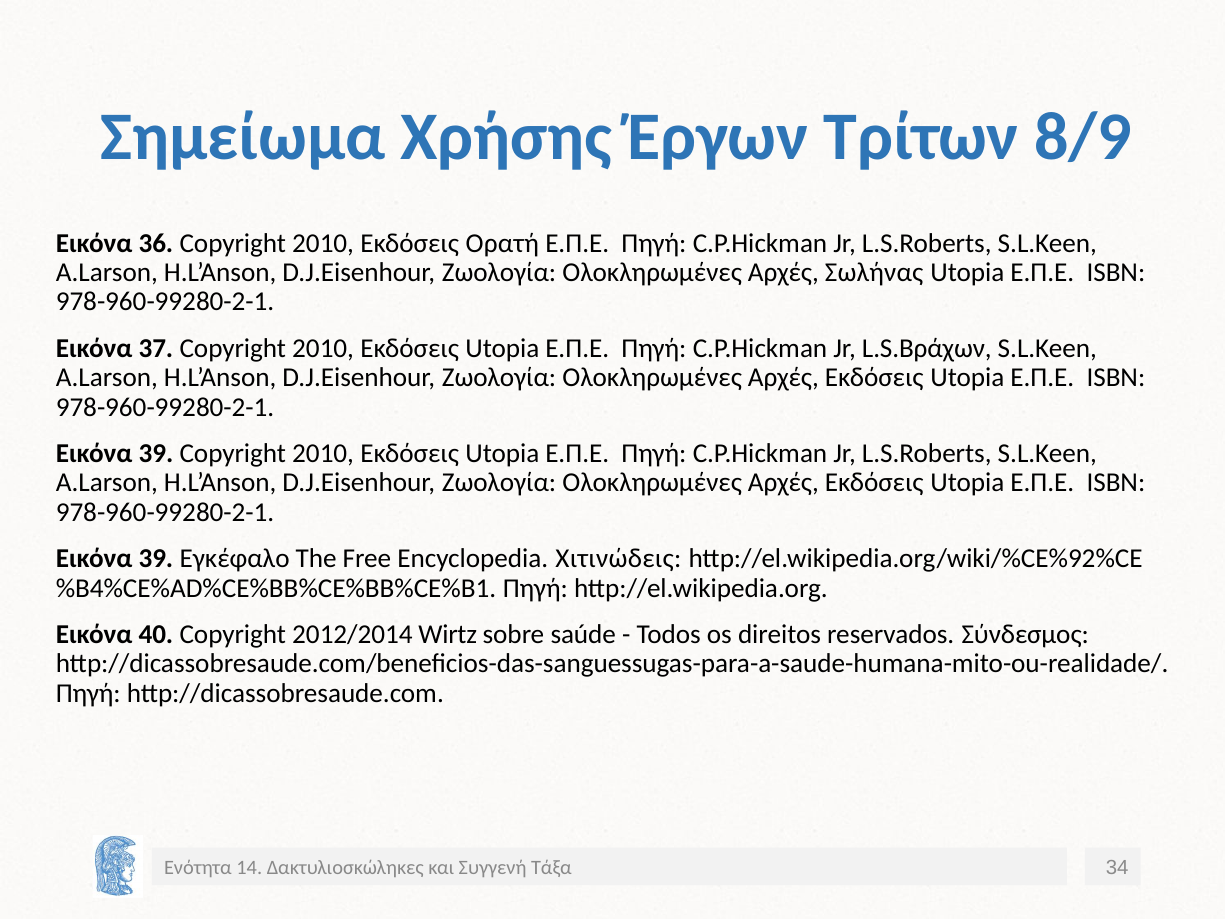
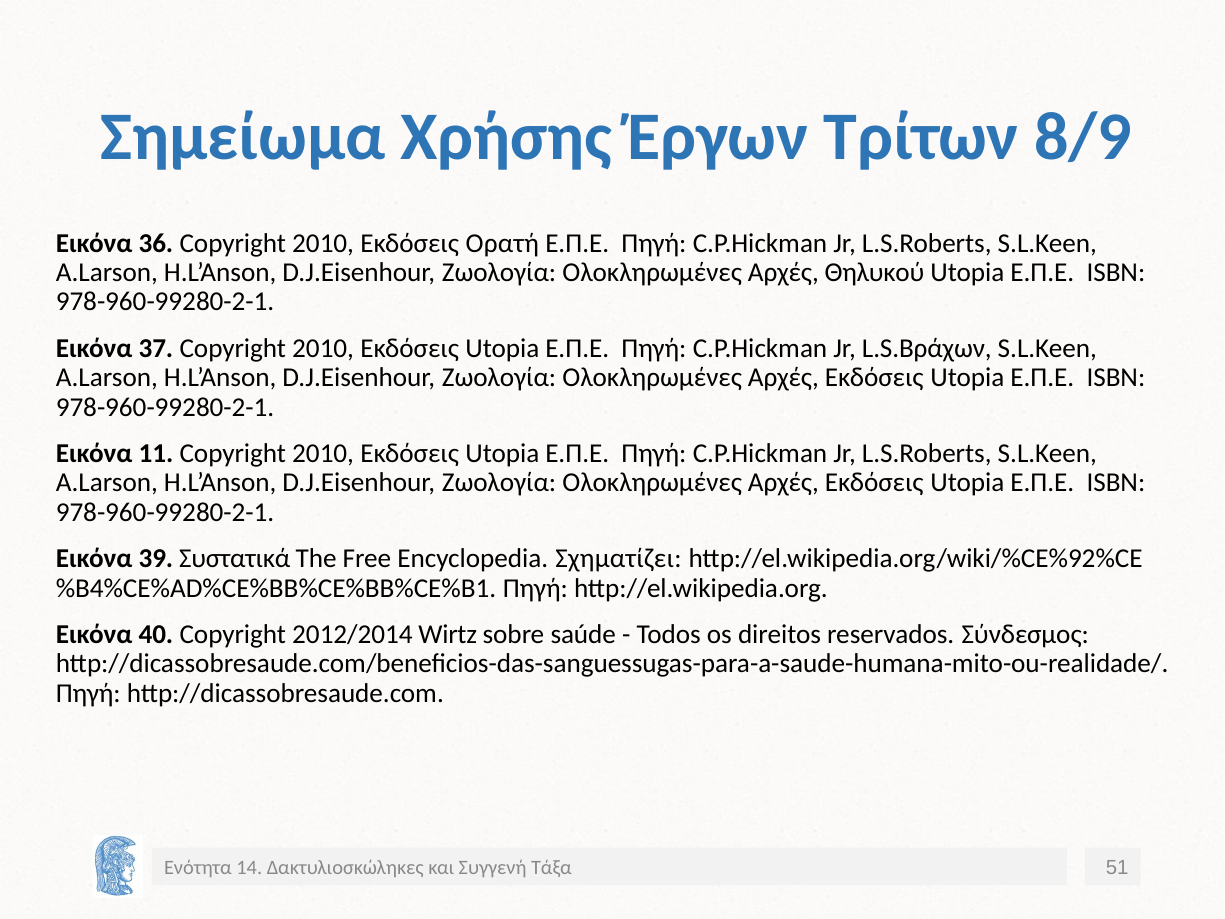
Σωλήνας: Σωλήνας -> Θηλυκού (874, 272)
39: 39 -> 11 (156, 453)
Εγκέφαλο: Εγκέφαλο -> Συστατικά (235, 559)
Χιτινώδεις: Χιτινώδεις -> Σχηματίζει (618, 559)
34: 34 -> 51 (1117, 868)
